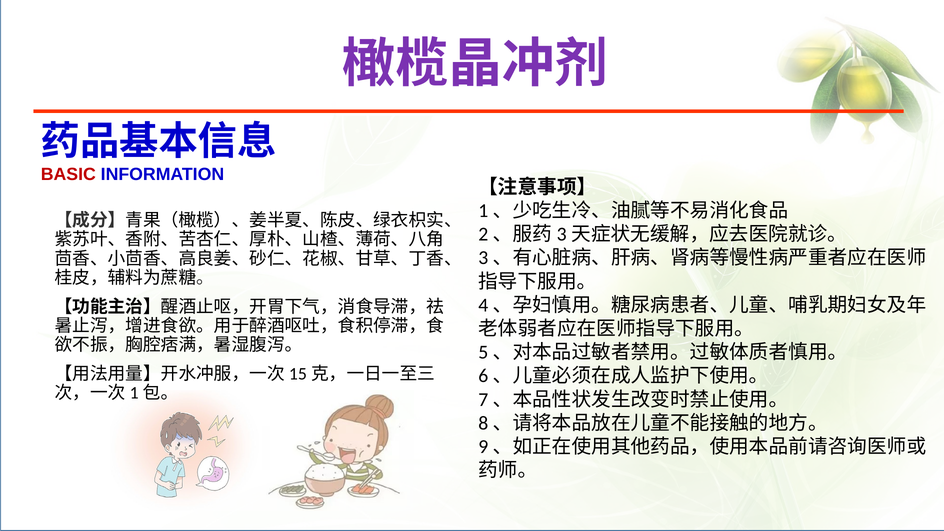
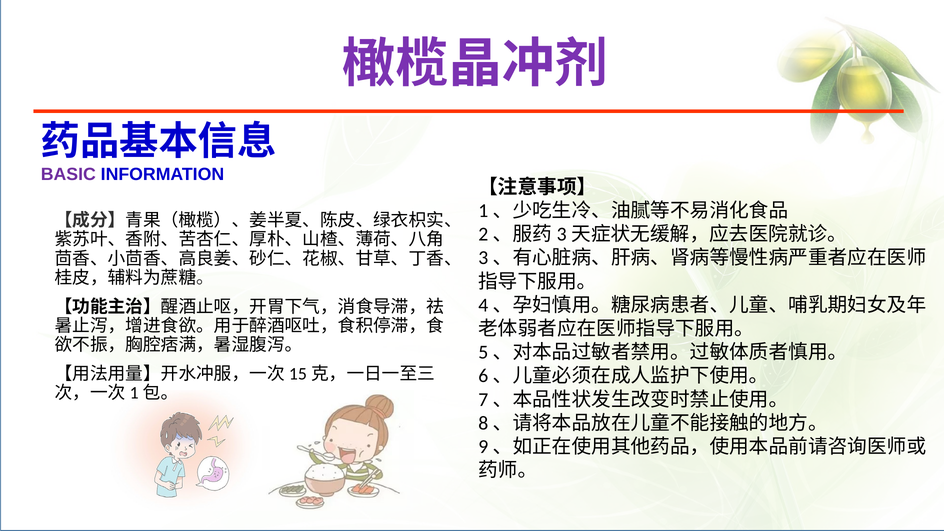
BASIC colour: red -> purple (68, 174)
